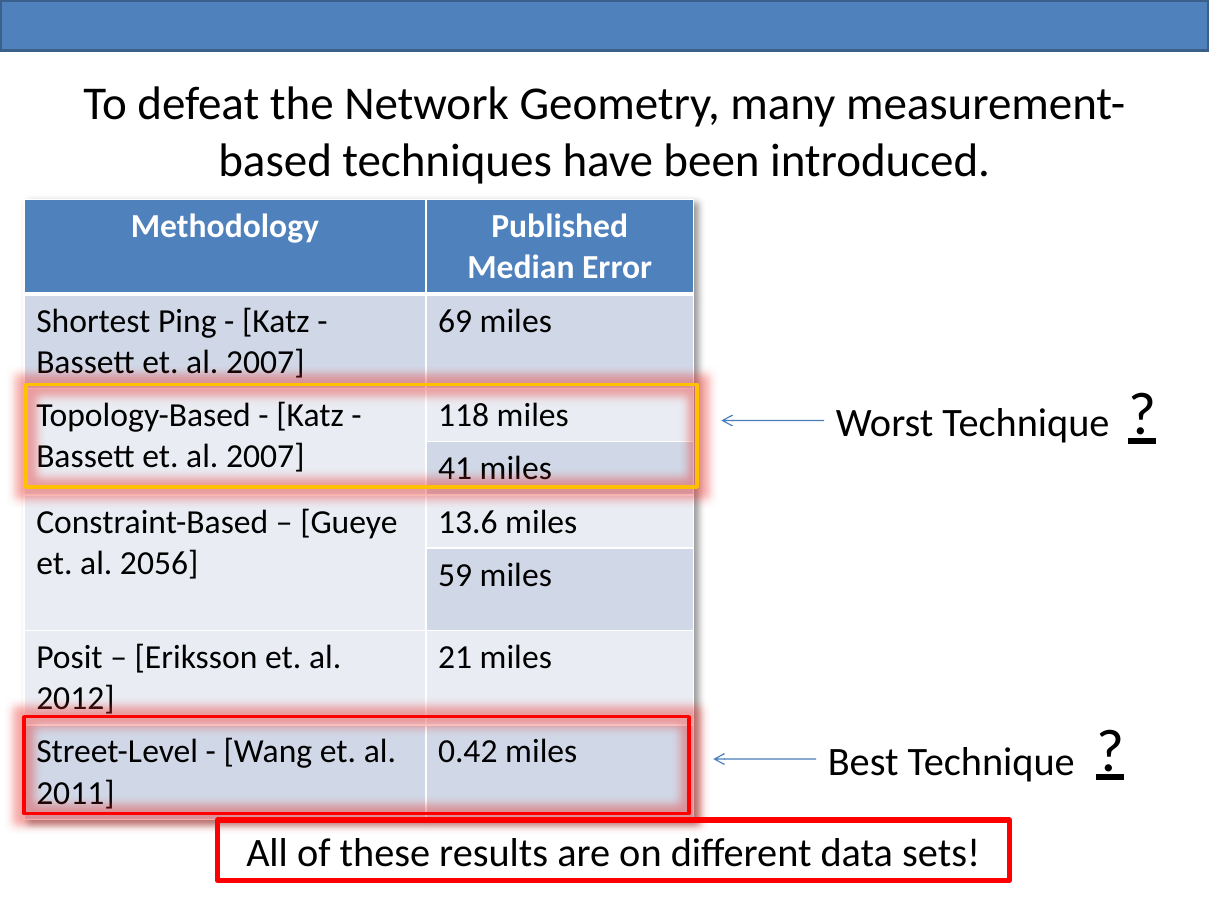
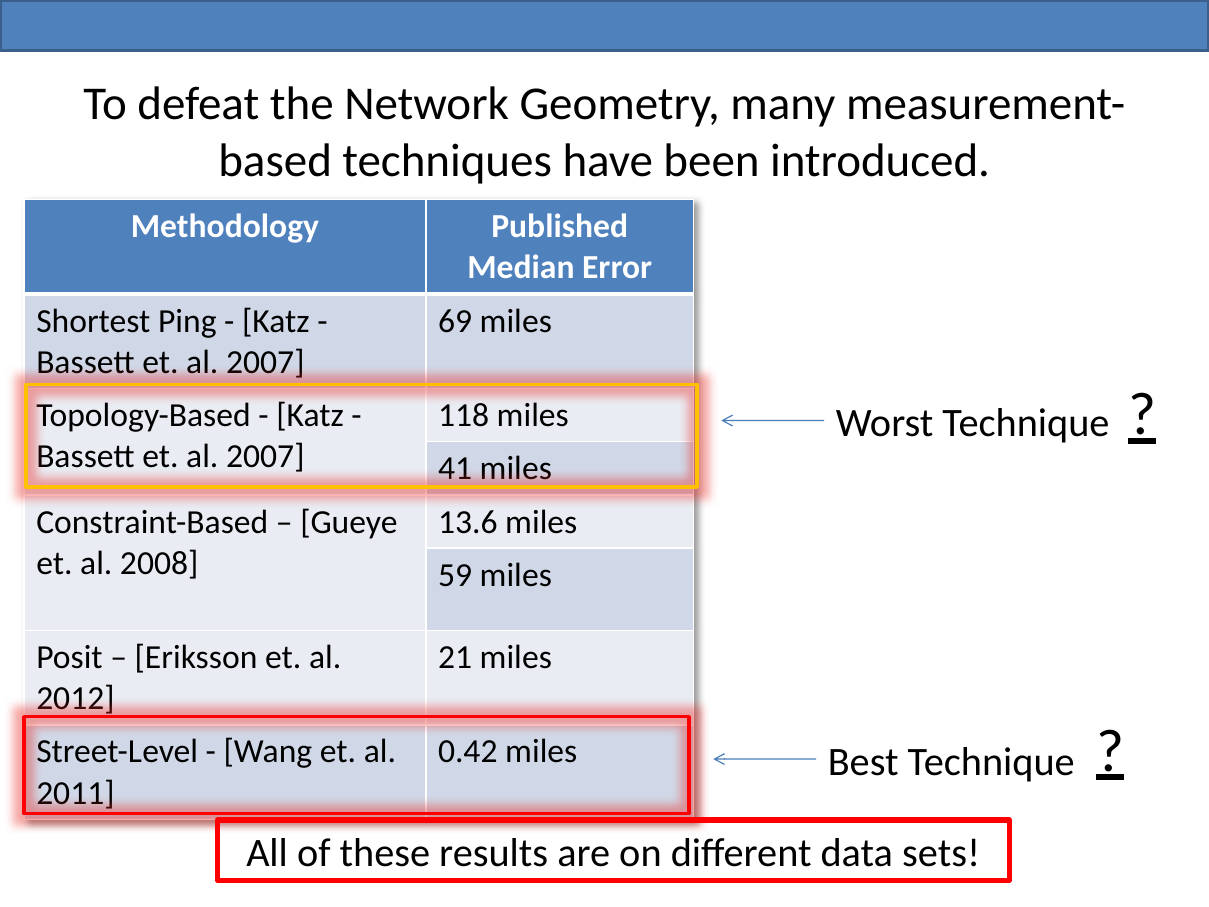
2056: 2056 -> 2008 (159, 563)
